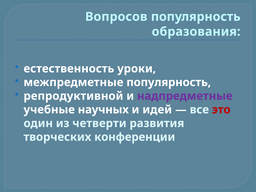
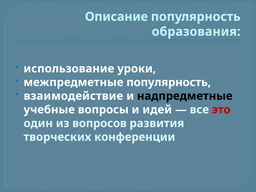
Вопросов: Вопросов -> Описание (116, 17)
естественность: естественность -> использование (69, 69)
репродуктивной: репродуктивной -> взаимодействие (73, 96)
надпредметные colour: purple -> black (185, 96)
научных: научных -> вопросы (103, 110)
четверти: четверти -> вопросов (99, 123)
